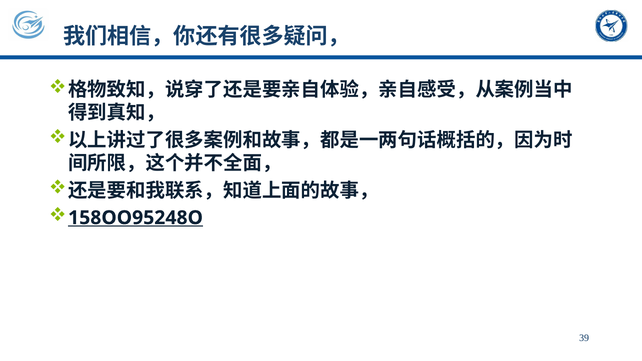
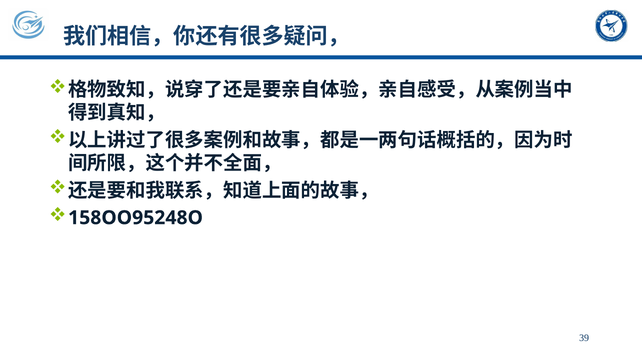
158OO95248O underline: present -> none (136, 218)
